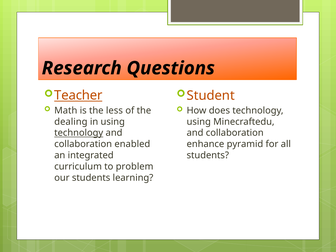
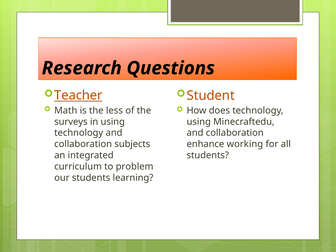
dealing: dealing -> surveys (71, 122)
technology underline: present -> none (79, 133)
enabled: enabled -> subjects (132, 144)
pyramid: pyramid -> working (245, 144)
